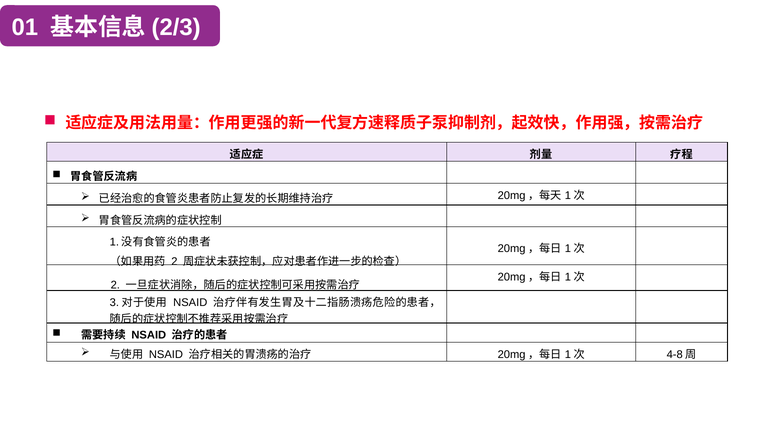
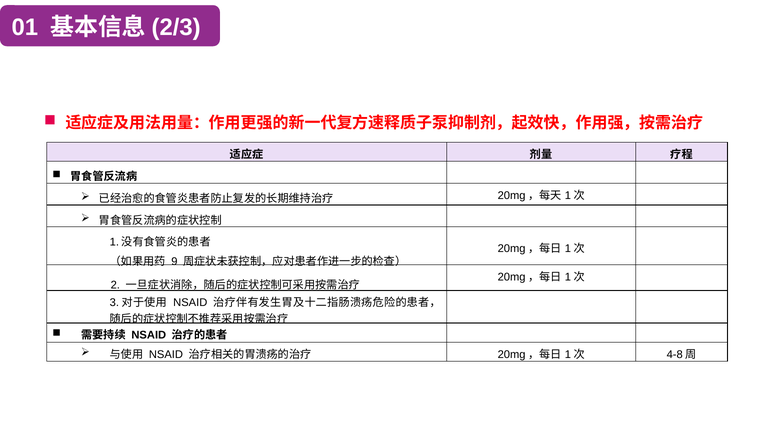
2: 2 -> 9 (174, 262)
